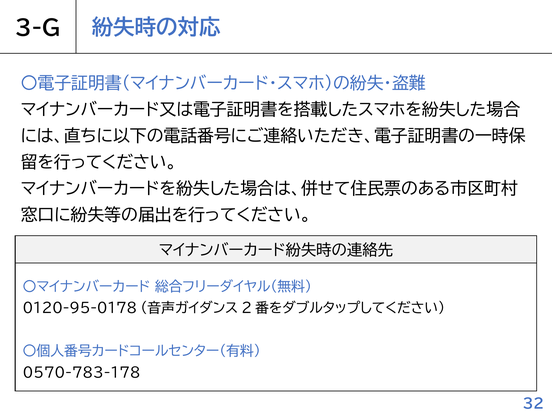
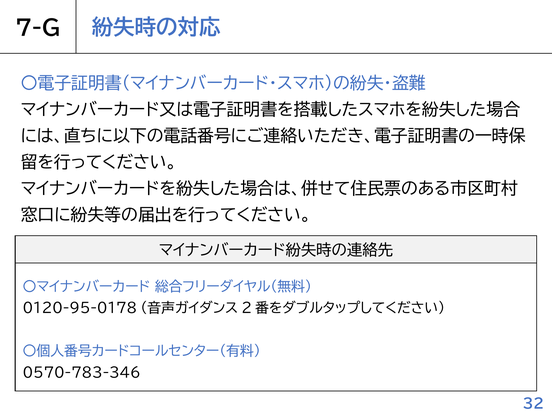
3-G: 3-G -> 7-G (38, 28)
0570-783-178: 0570-783-178 -> 0570-783-346 (82, 373)
